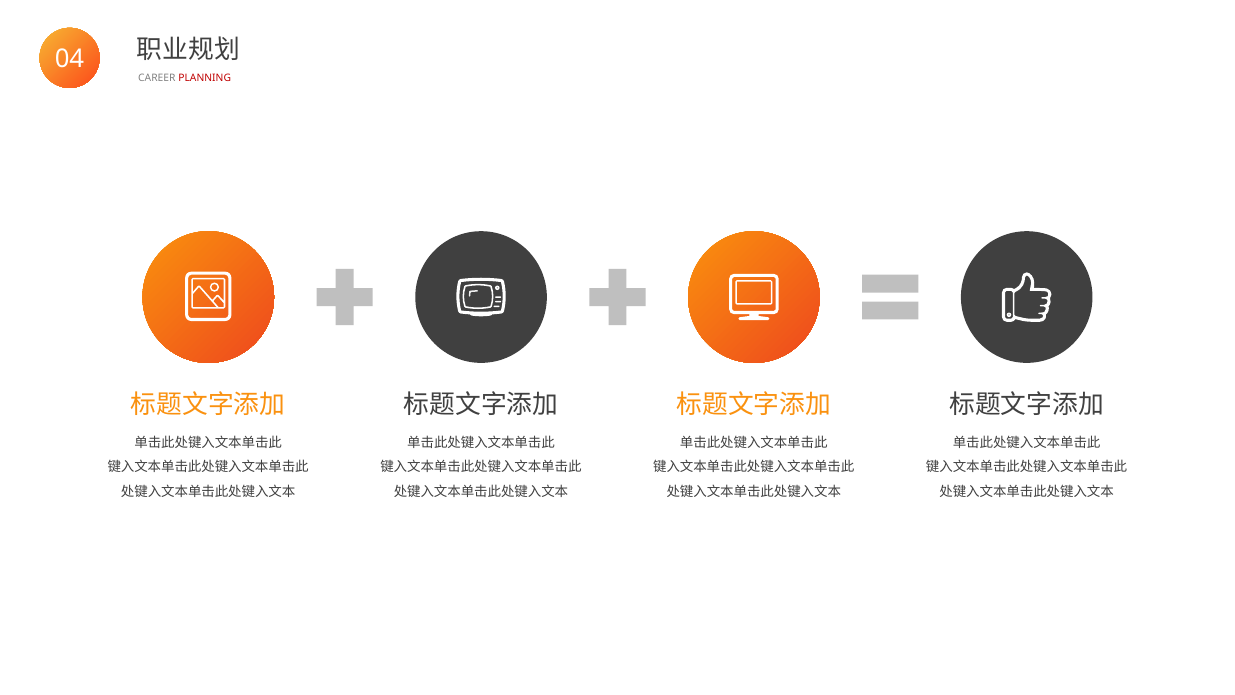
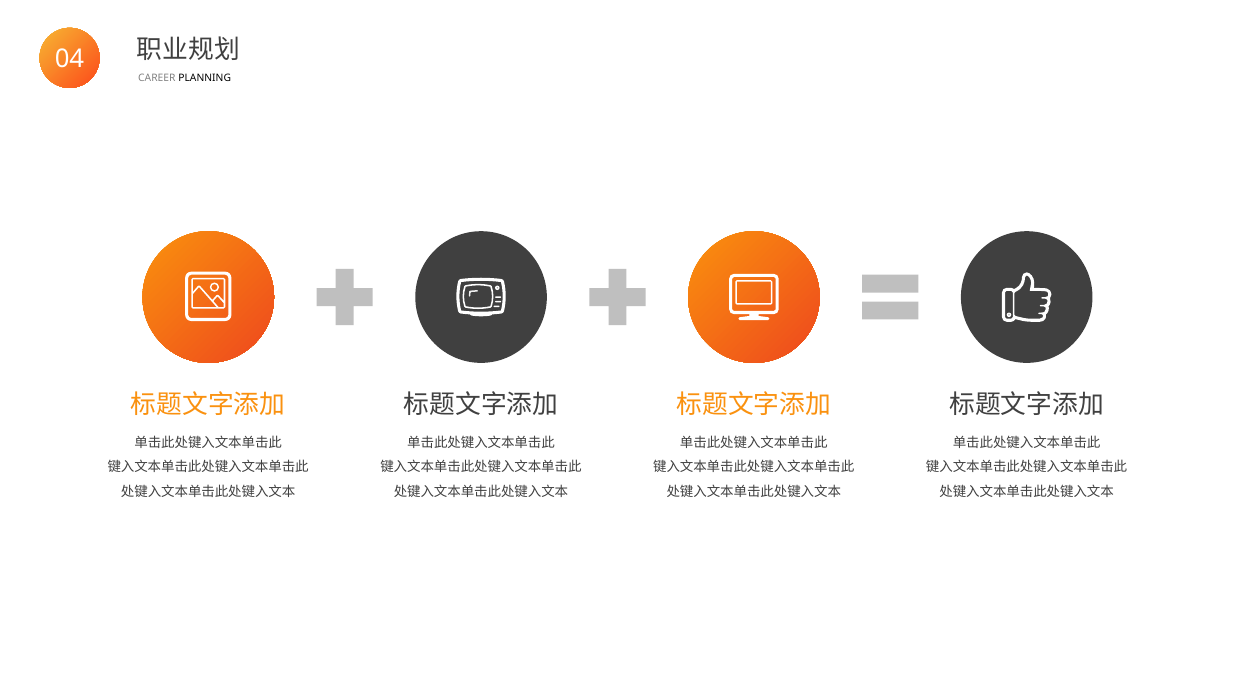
PLANNING colour: red -> black (205, 78)
